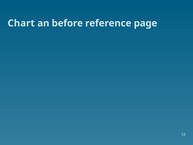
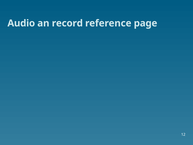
Chart: Chart -> Audio (21, 23)
before: before -> record (67, 23)
